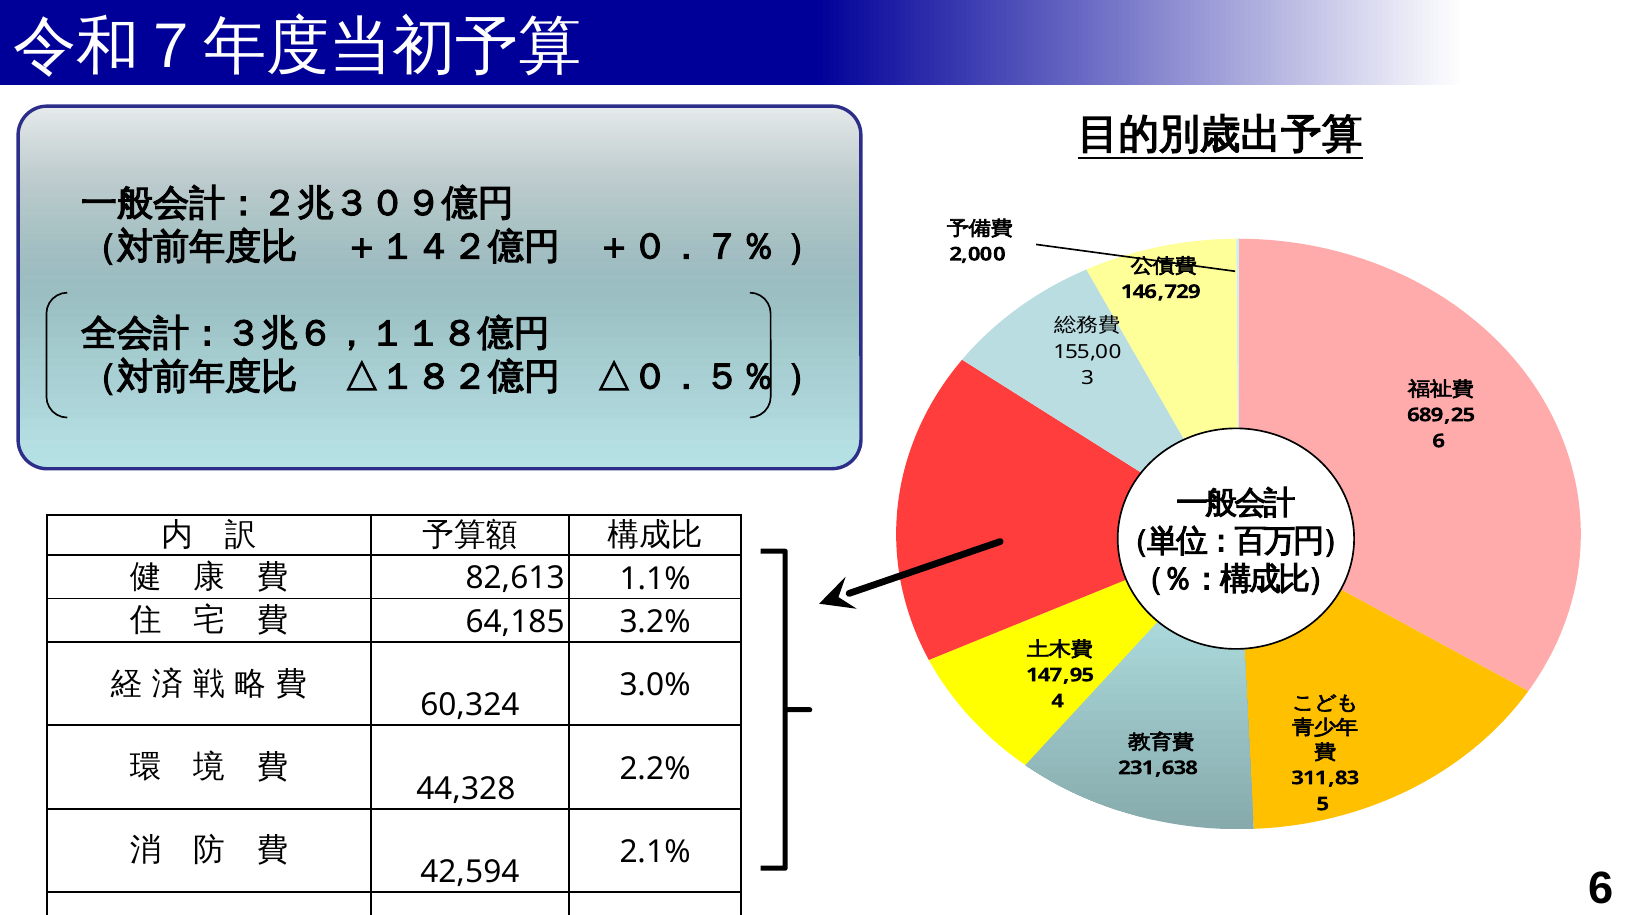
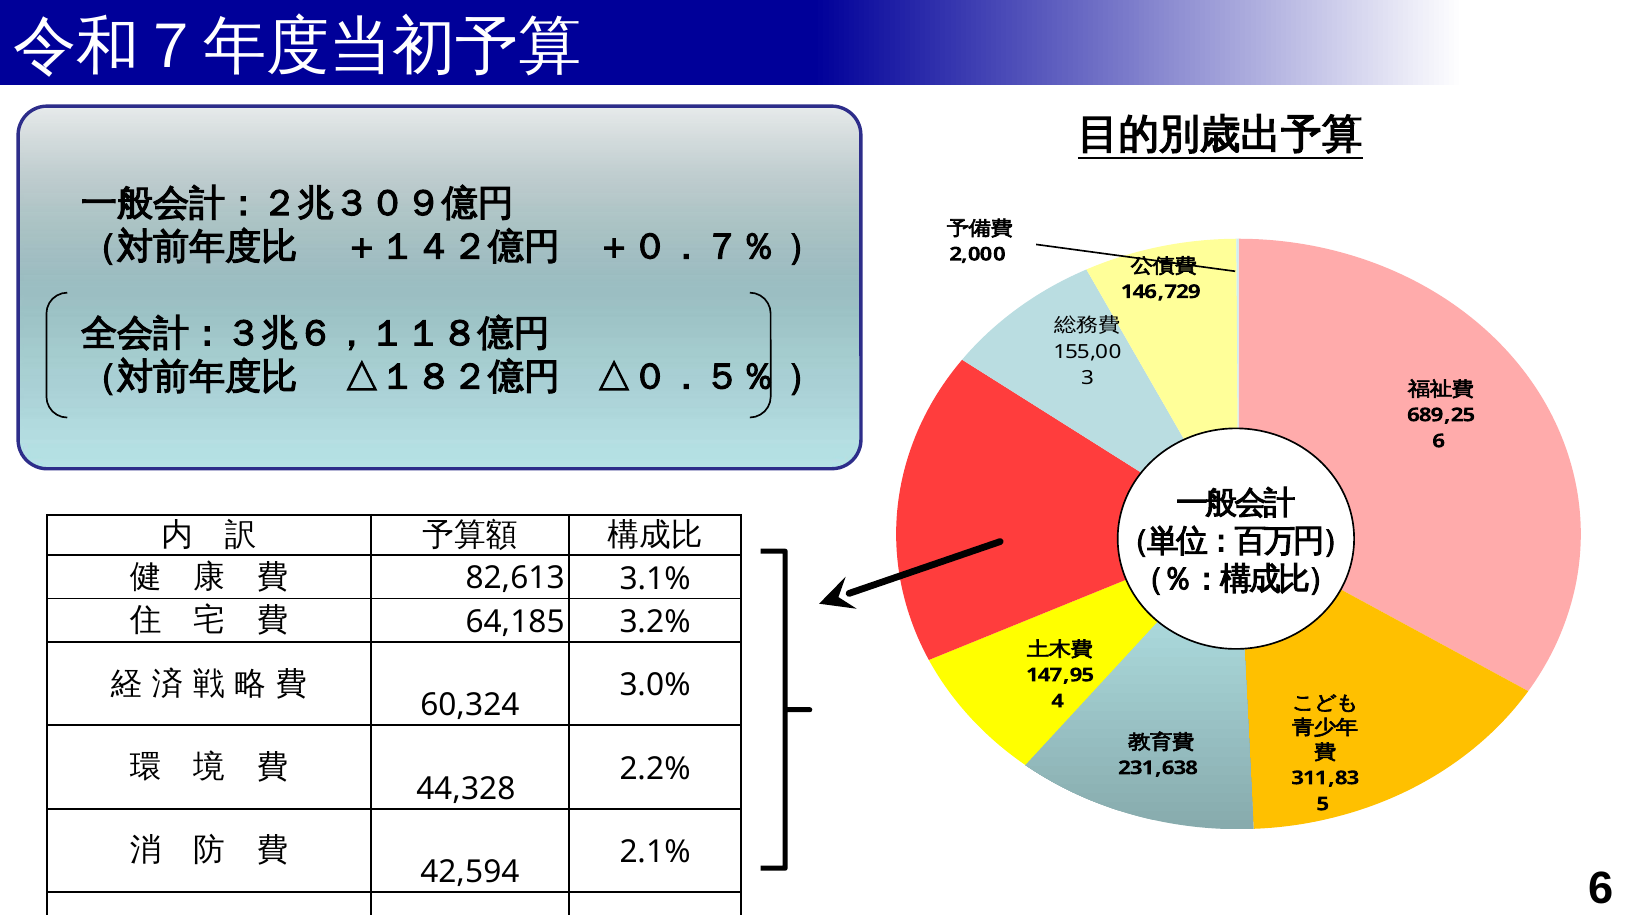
1.1%: 1.1% -> 3.1% (655, 579)
